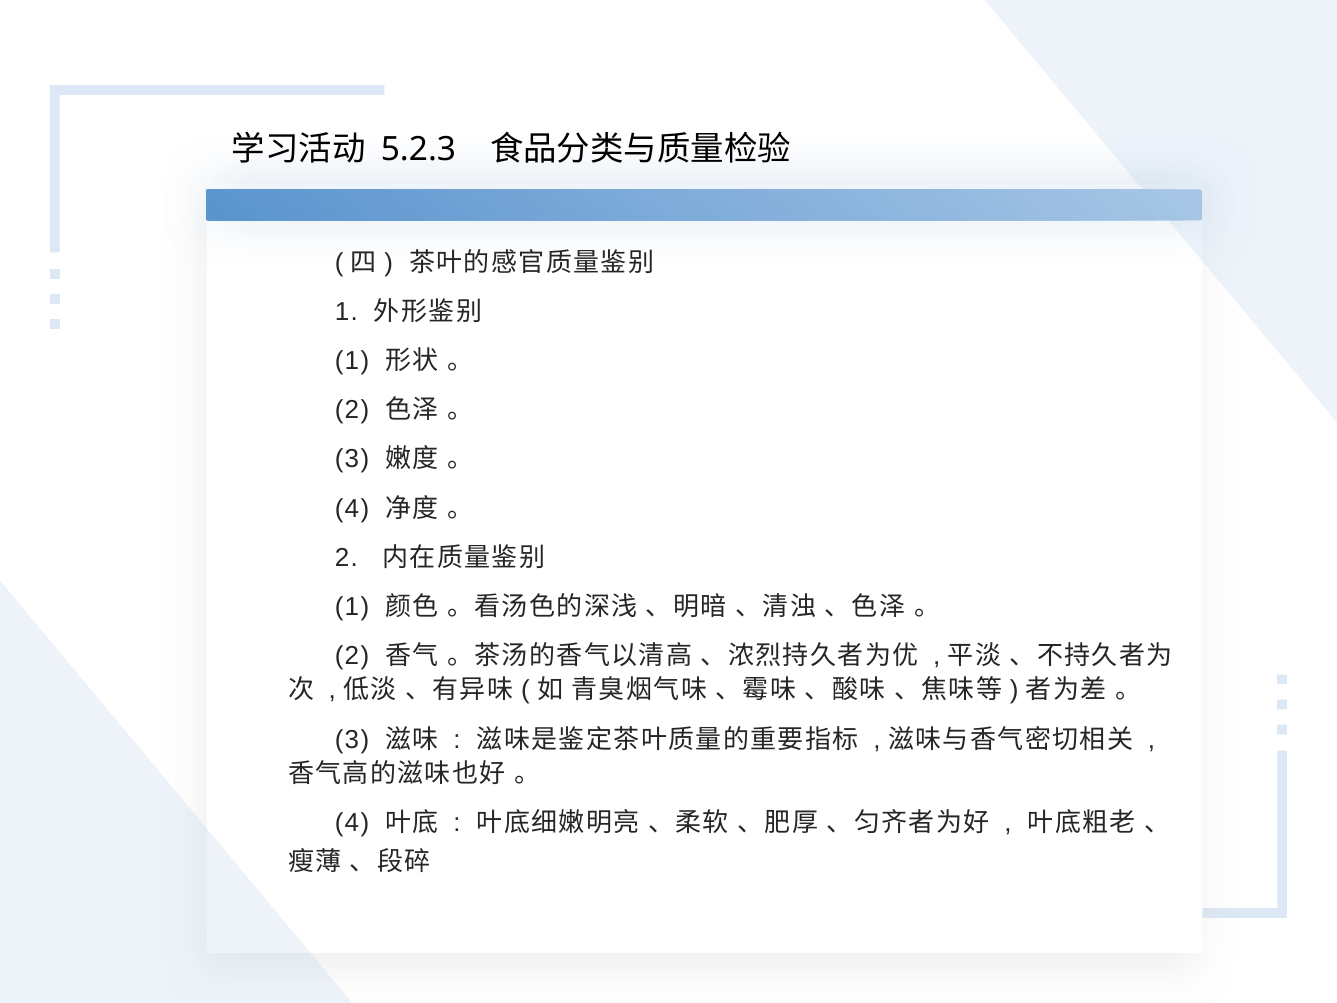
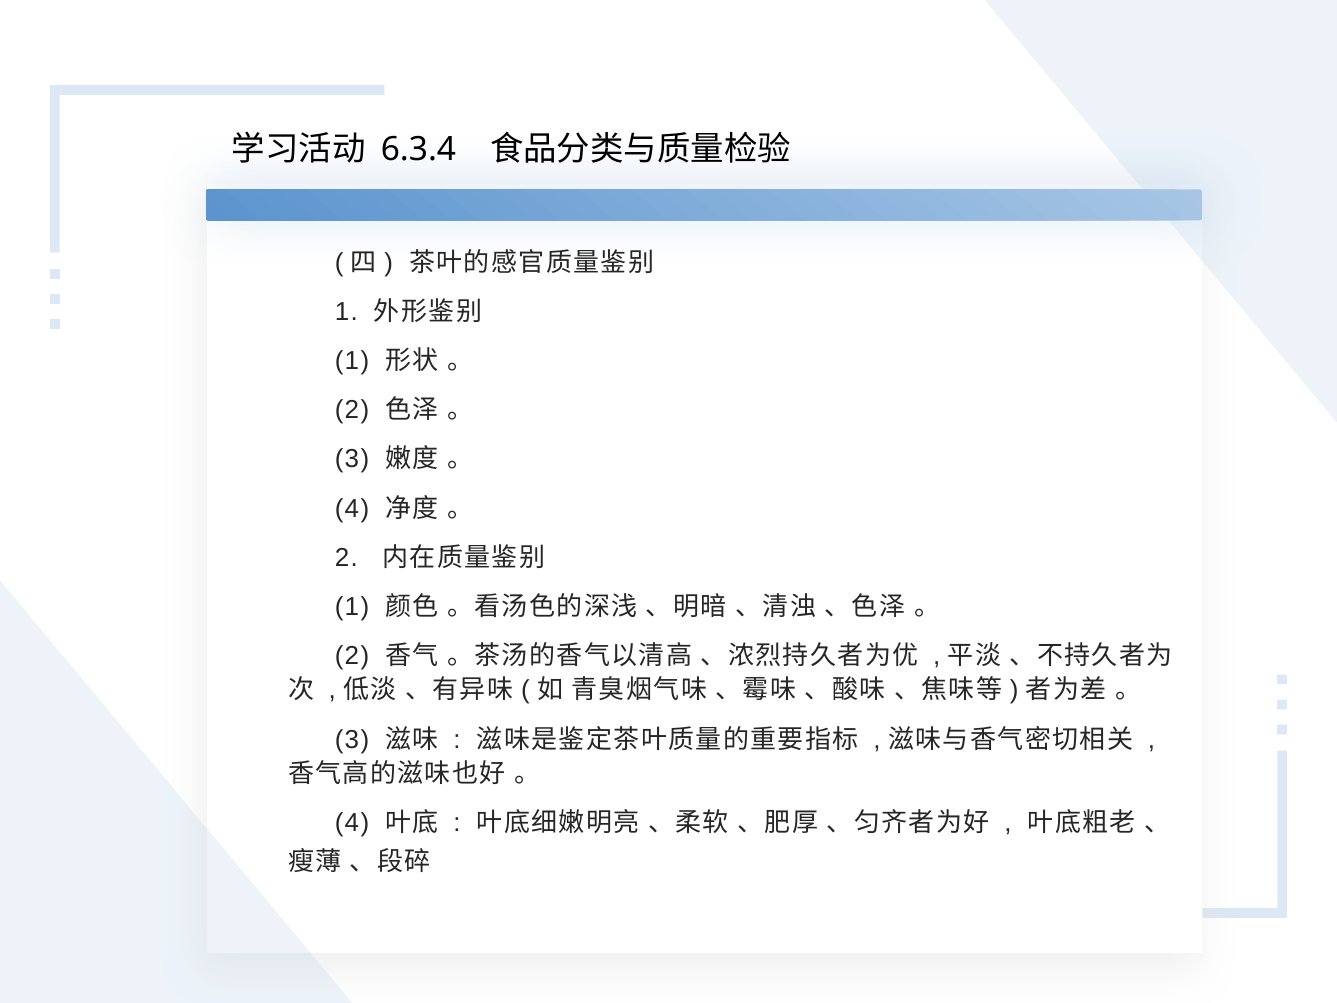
5.2.3: 5.2.3 -> 6.3.4 (418, 149)
